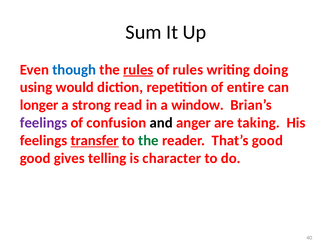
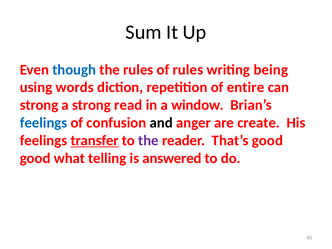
rules underline: present -> none (138, 70)
doing: doing -> being (271, 70)
would: would -> words (75, 87)
longer: longer -> strong (39, 105)
feelings colour: purple -> blue (44, 123)
taking: taking -> create (259, 123)
the colour: green -> purple (148, 140)
gives: gives -> what (69, 158)
character: character -> answered (172, 158)
